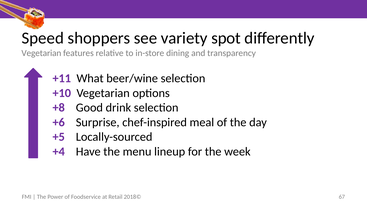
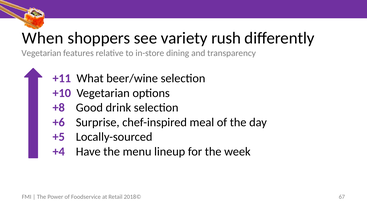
Speed: Speed -> When (43, 38)
spot: spot -> rush (226, 38)
